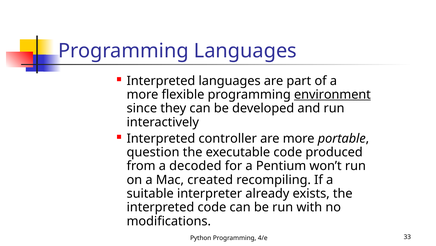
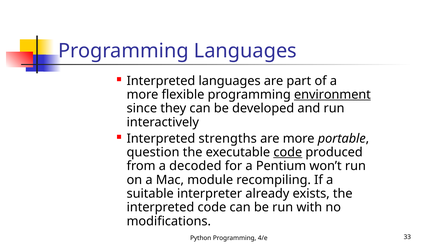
controller: controller -> strengths (228, 138)
code underline: none -> present (288, 152)
created: created -> module (210, 179)
